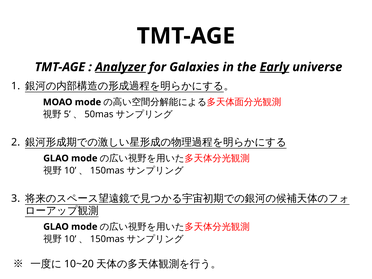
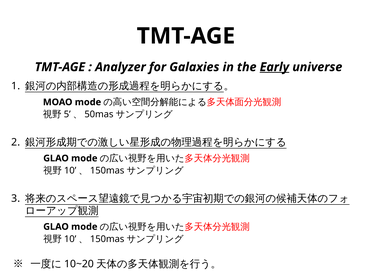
Analyzer underline: present -> none (120, 67)
